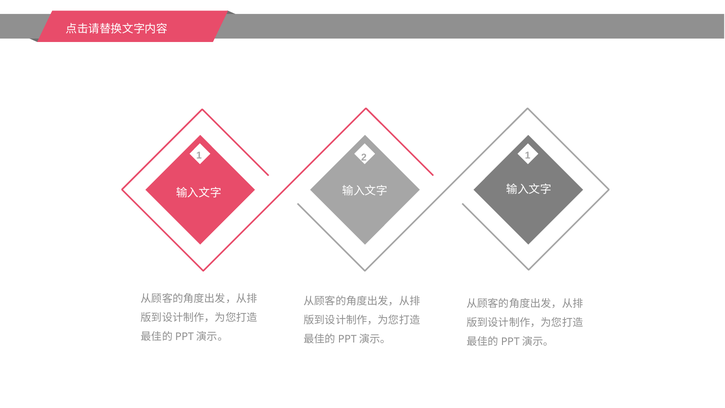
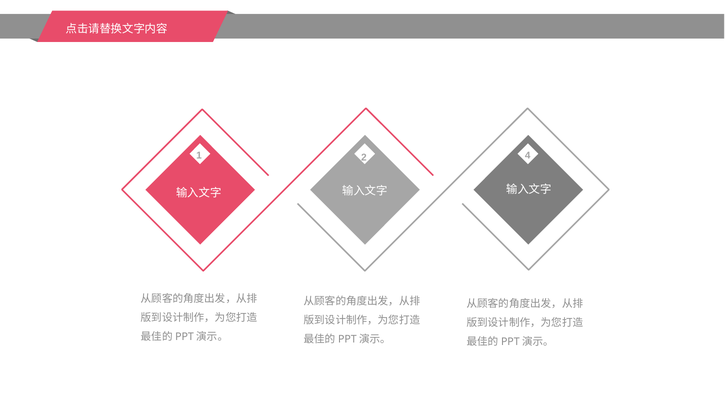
2 1: 1 -> 4 (528, 156)
